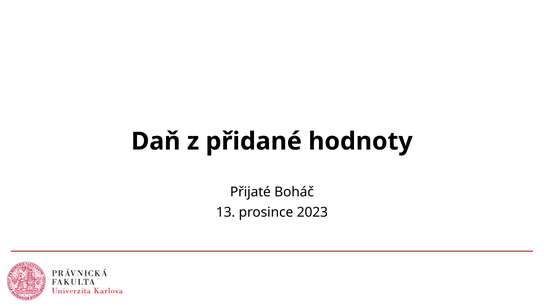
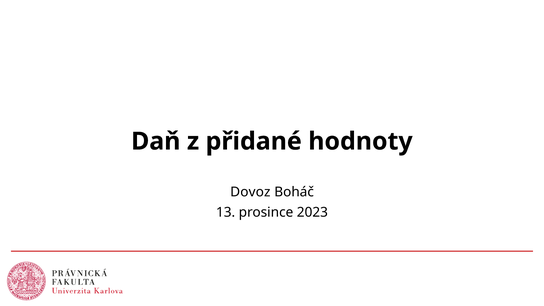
Přijaté: Přijaté -> Dovoz (250, 192)
